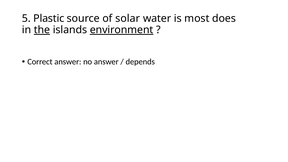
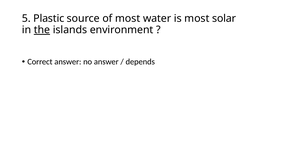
of solar: solar -> most (128, 19)
does: does -> solar (224, 19)
environment underline: present -> none (122, 30)
